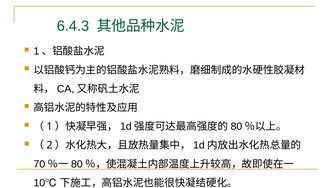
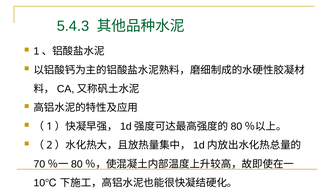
6.4.3: 6.4.3 -> 5.4.3 (73, 26)
